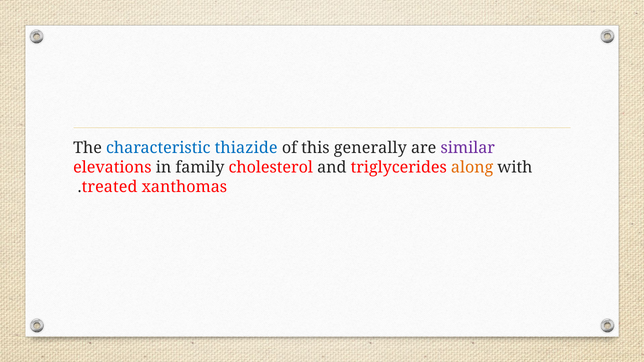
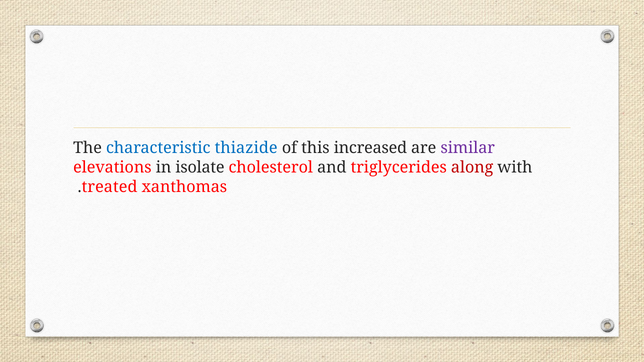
generally: generally -> increased (370, 148)
family: family -> isolate (200, 168)
along colour: orange -> red (472, 168)
